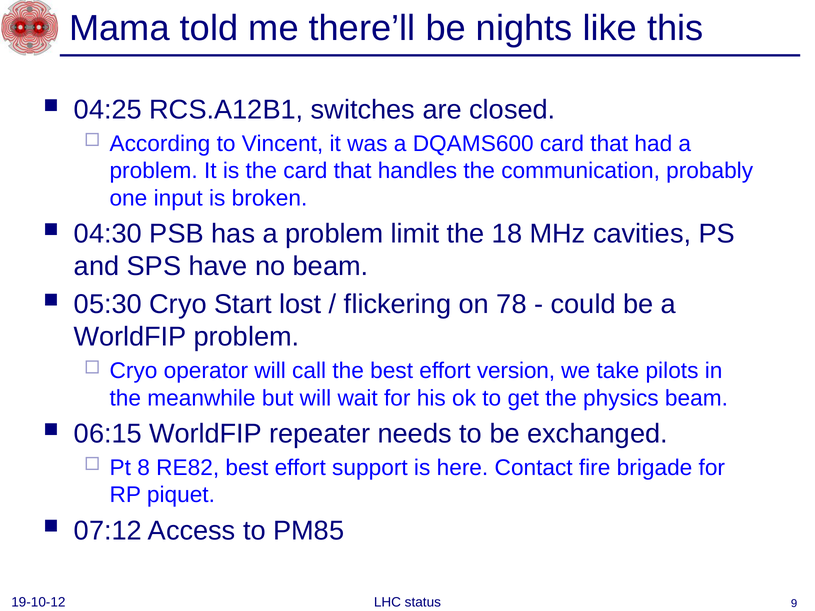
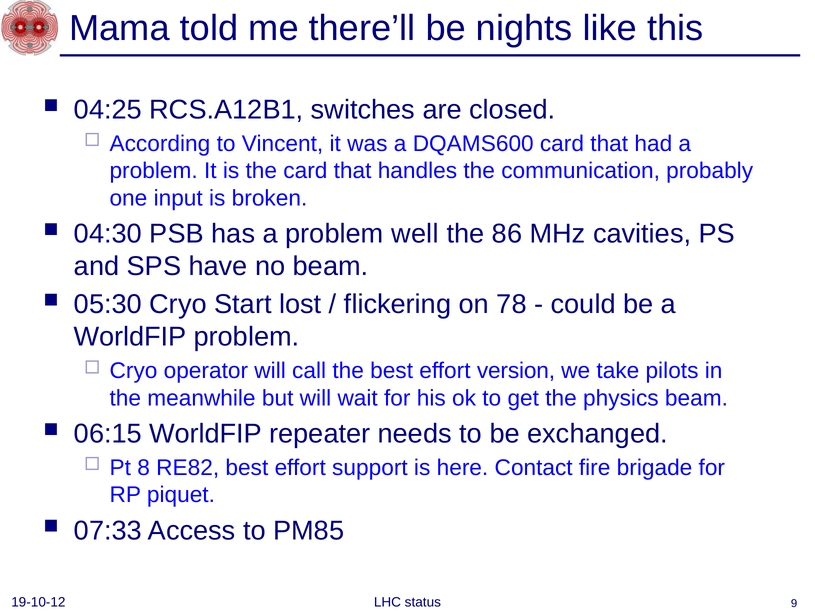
limit: limit -> well (415, 234)
18: 18 -> 86 (507, 234)
07:12: 07:12 -> 07:33 (108, 531)
